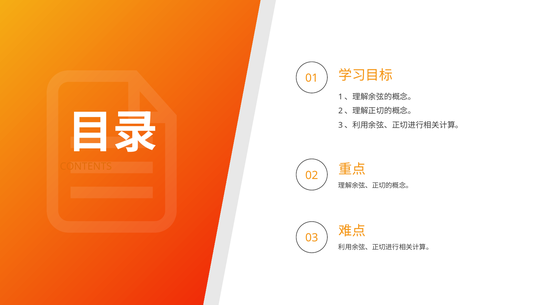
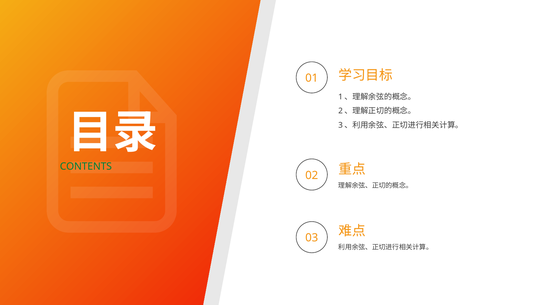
CONTENTS colour: orange -> green (86, 166)
